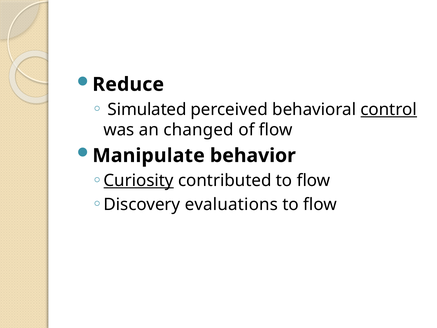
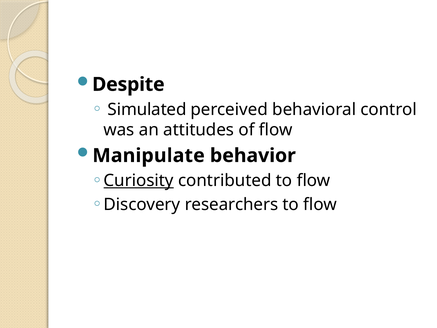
Reduce: Reduce -> Despite (128, 84)
control underline: present -> none (389, 109)
changed: changed -> attitudes (199, 130)
evaluations: evaluations -> researchers (231, 204)
